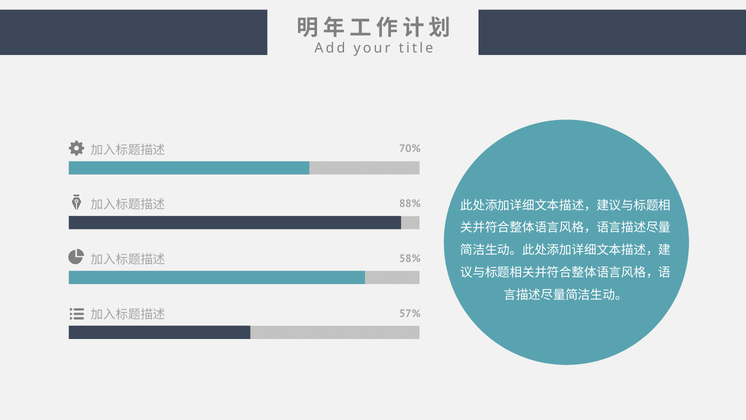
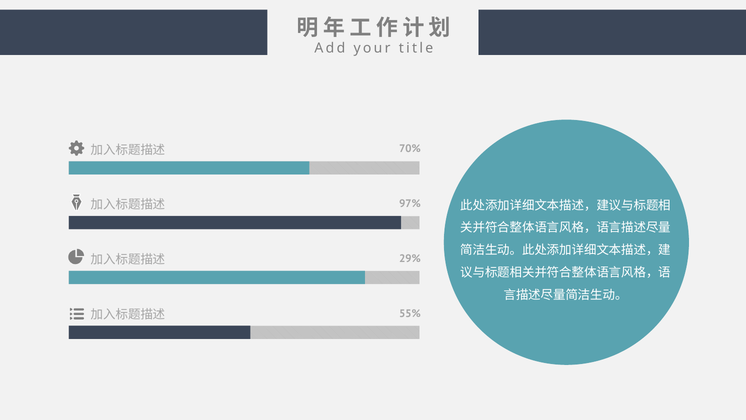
88%: 88% -> 97% (410, 204)
58%: 58% -> 29% (410, 258)
57%: 57% -> 55% (410, 313)
